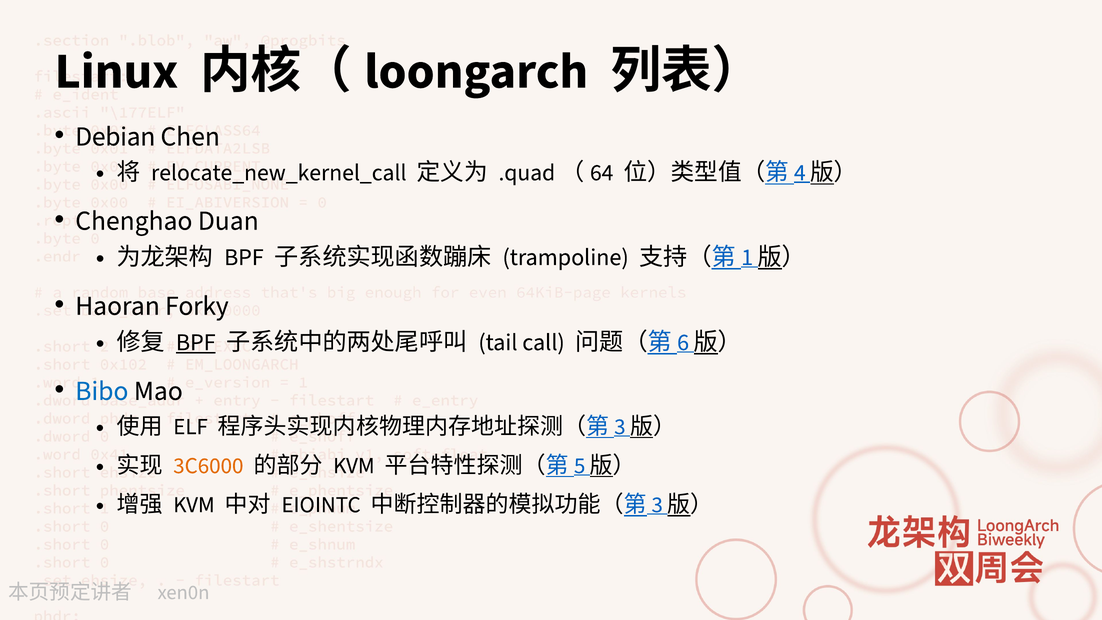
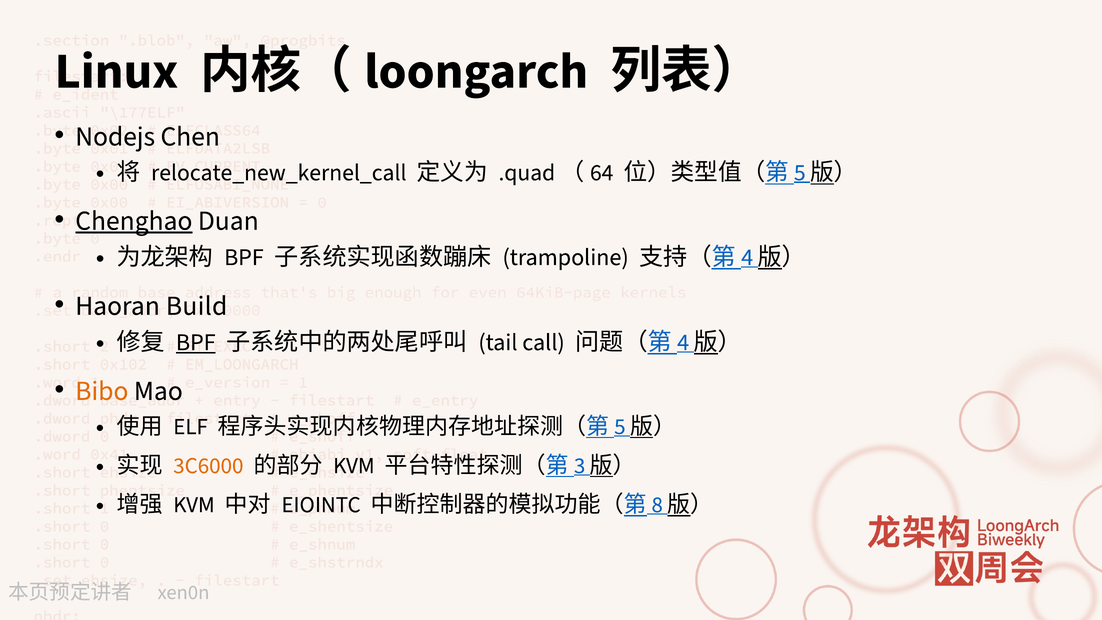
Debian: Debian -> Nodejs (115, 136)
4: 4 -> 5 (800, 172)
Chenghao underline: none -> present (134, 221)
1: 1 -> 4 (747, 257)
Forky: Forky -> Build (197, 306)
6: 6 -> 4 (683, 342)
Bibo colour: blue -> orange (102, 391)
3: 3 -> 5 (620, 426)
5: 5 -> 3 (580, 466)
3: 3 -> 8 (657, 505)
